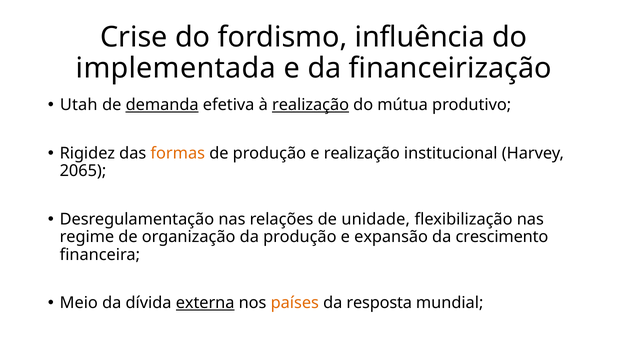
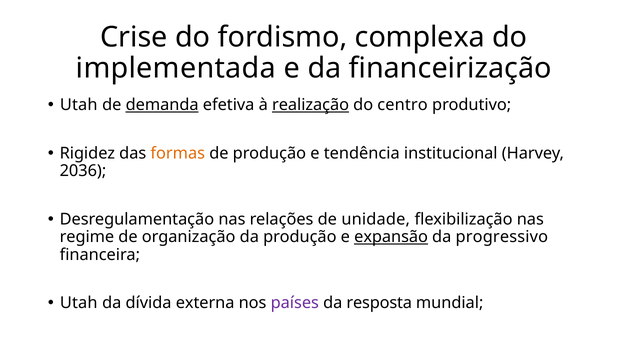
influência: influência -> complexa (420, 37)
mútua: mútua -> centro (403, 105)
e realização: realização -> tendência (362, 154)
2065: 2065 -> 2036 (83, 171)
expansão underline: none -> present (391, 237)
crescimento: crescimento -> progressivo (502, 237)
Meio: Meio -> Utah (79, 303)
externa underline: present -> none (205, 303)
países colour: orange -> purple (295, 303)
